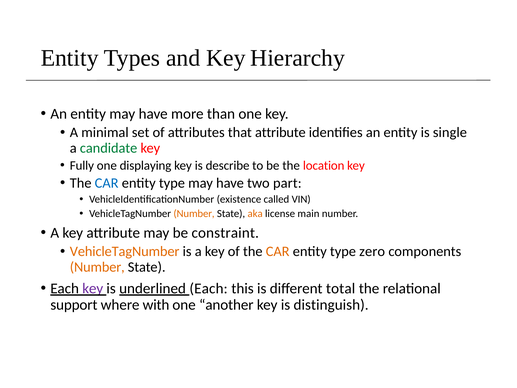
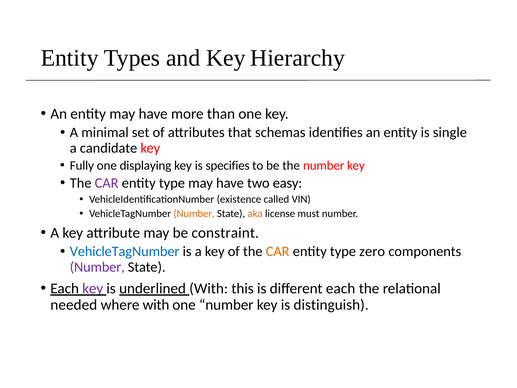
that attribute: attribute -> schemas (280, 132)
candidate colour: green -> black (109, 148)
describe: describe -> specifies (228, 165)
the location: location -> number (324, 165)
CAR colour: blue -> purple (107, 183)
part: part -> easy (287, 183)
main: main -> must (308, 213)
VehicleTagNumber colour: orange -> blue (125, 251)
Number colour: orange -> purple (97, 267)
underlined Each: Each -> With (209, 288)
different total: total -> each (341, 288)
support: support -> needed (74, 305)
one another: another -> number (226, 305)
